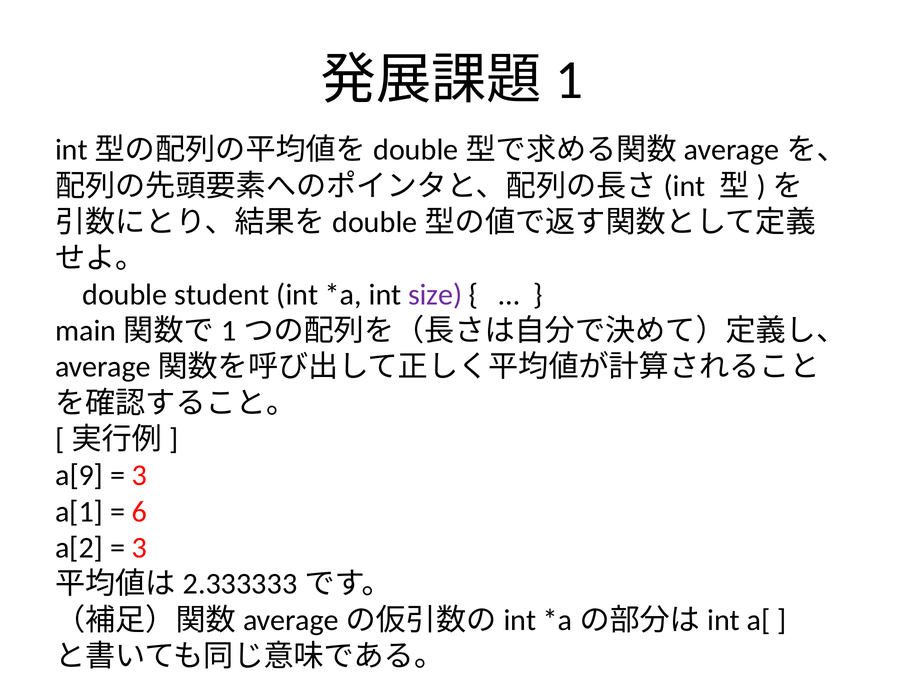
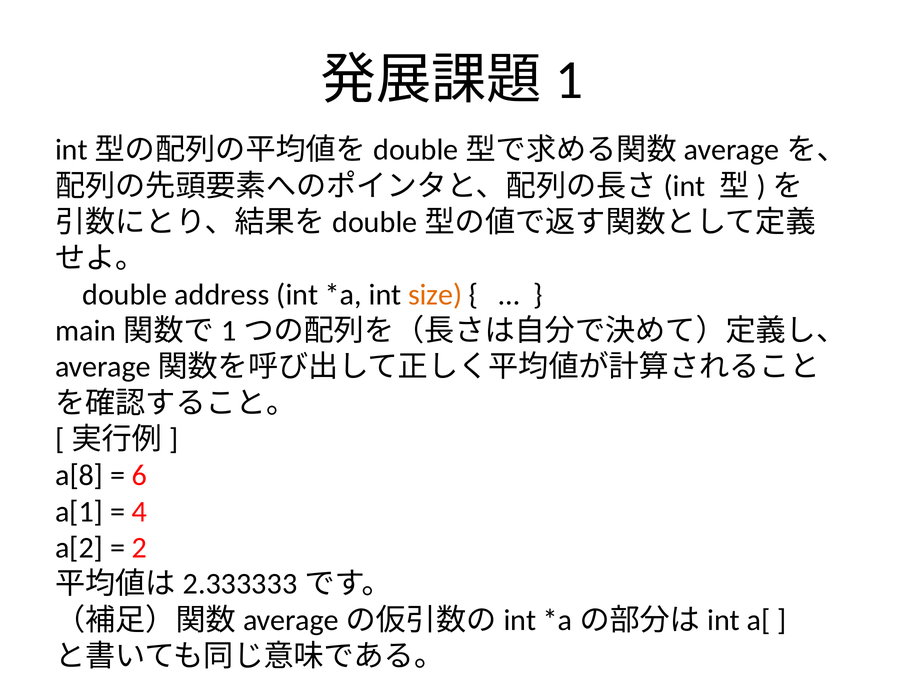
student: student -> address (222, 295)
size colour: purple -> orange (435, 295)
a[9: a[9 -> a[8 (79, 475)
3: 3 -> 6 (139, 475)
6: 6 -> 4 (139, 512)
3: 3 -> 2 (139, 548)
